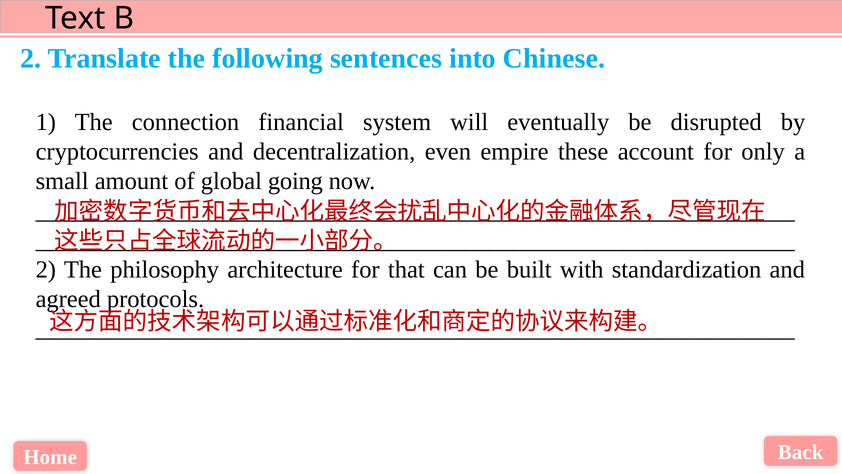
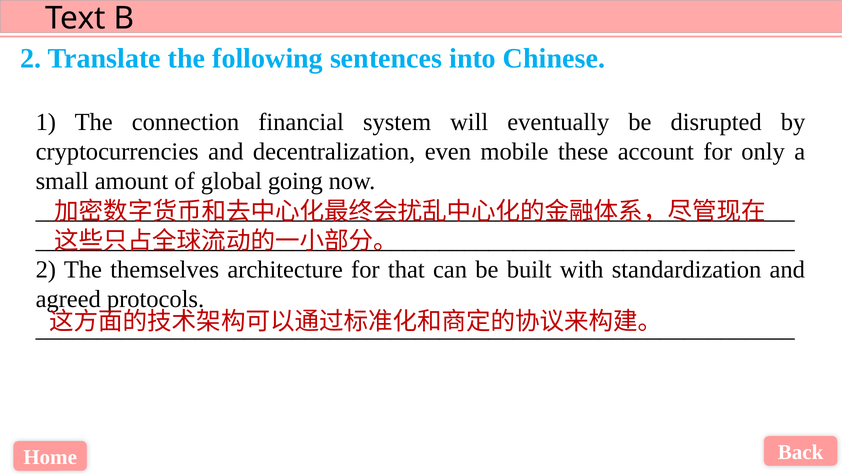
empire: empire -> mobile (514, 152)
philosophy: philosophy -> themselves (165, 269)
